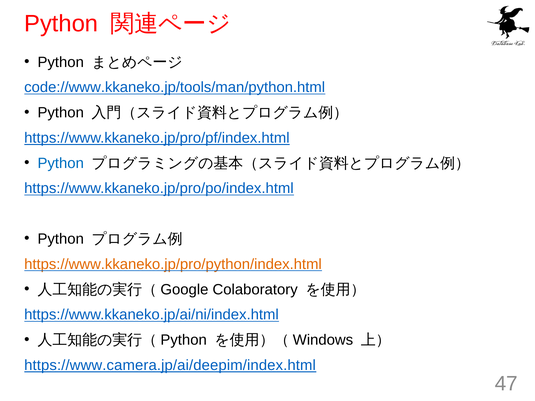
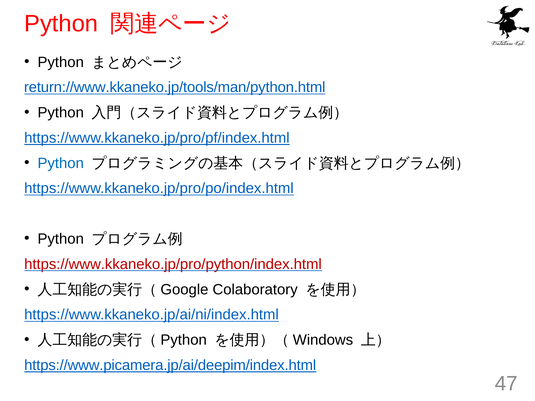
code://www.kkaneko.jp/tools/man/python.html: code://www.kkaneko.jp/tools/man/python.html -> return://www.kkaneko.jp/tools/man/python.html (175, 87)
https://www.kkaneko.jp/pro/python/index.html colour: orange -> red (173, 264)
https://www.camera.jp/ai/deepim/index.html: https://www.camera.jp/ai/deepim/index.html -> https://www.picamera.jp/ai/deepim/index.html (170, 365)
